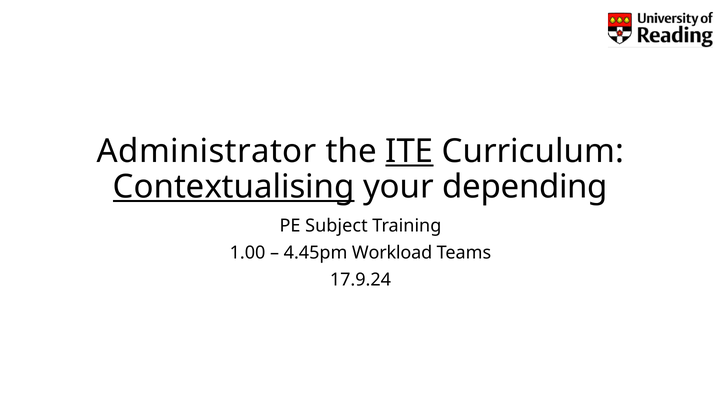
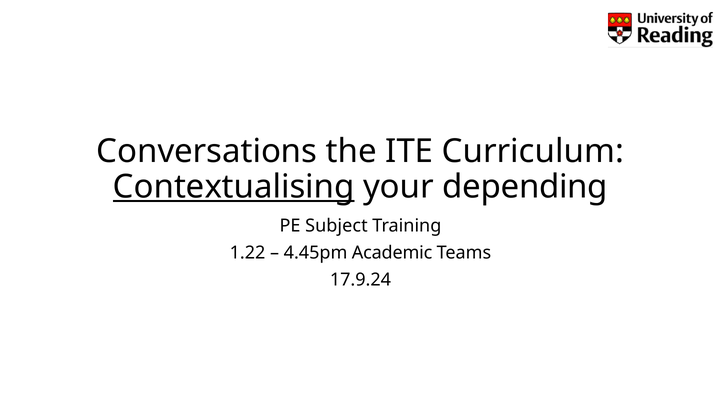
Administrator: Administrator -> Conversations (207, 151)
ITE underline: present -> none (409, 151)
1.00: 1.00 -> 1.22 (248, 252)
Workload: Workload -> Academic (392, 252)
